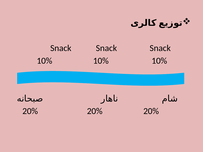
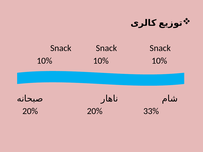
20% 20% 20%: 20% -> 33% (151, 111)
